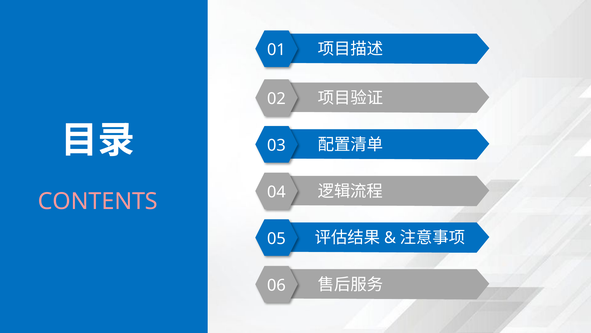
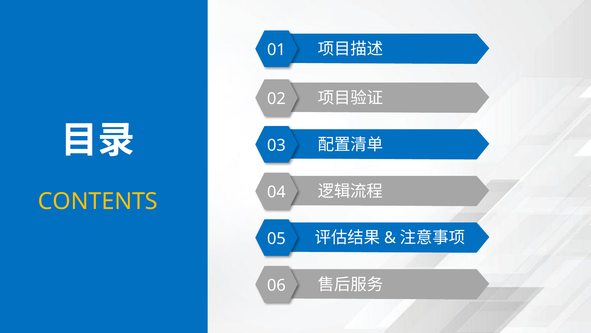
CONTENTS colour: pink -> yellow (98, 201)
